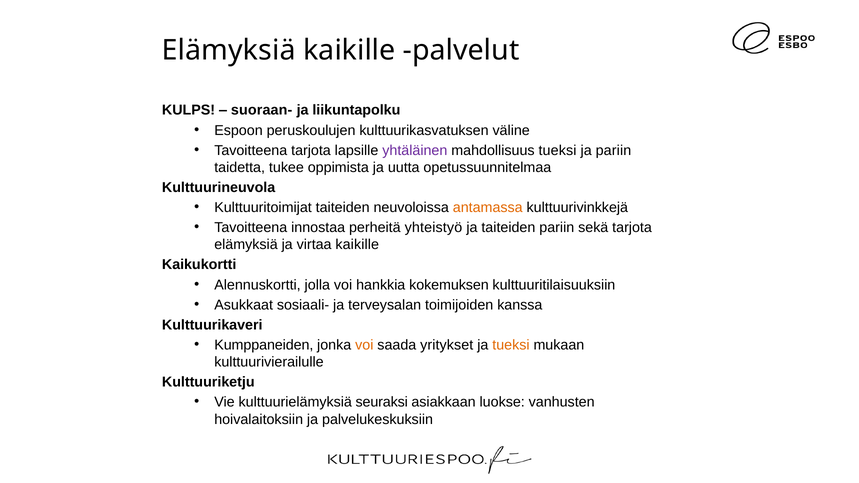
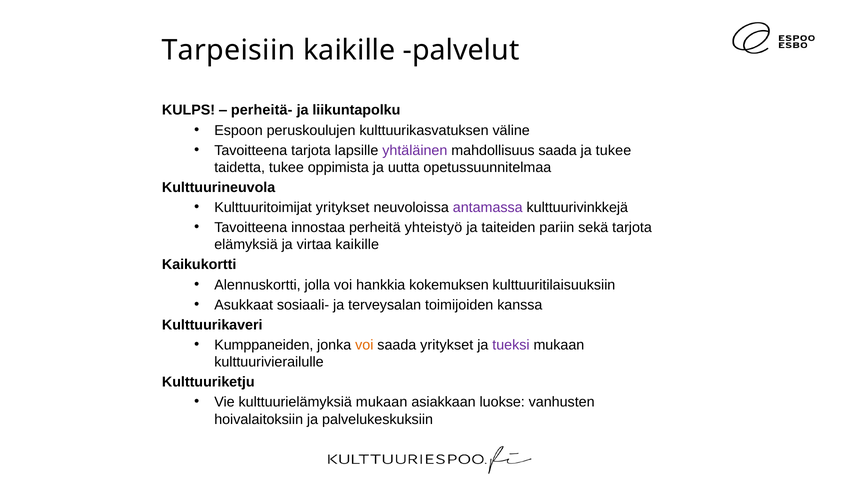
Elämyksiä: Elämyksiä -> Tarpeisiin (229, 50)
suoraan-: suoraan- -> perheitä- (262, 110)
mahdollisuus tueksi: tueksi -> saada (558, 150)
ja pariin: pariin -> tukee (613, 150)
Kulttuuritoimijat taiteiden: taiteiden -> yritykset (343, 208)
antamassa colour: orange -> purple (488, 208)
tueksi colour: orange -> purple (511, 345)
kulttuurielämyksiä seuraksi: seuraksi -> mukaan (382, 402)
